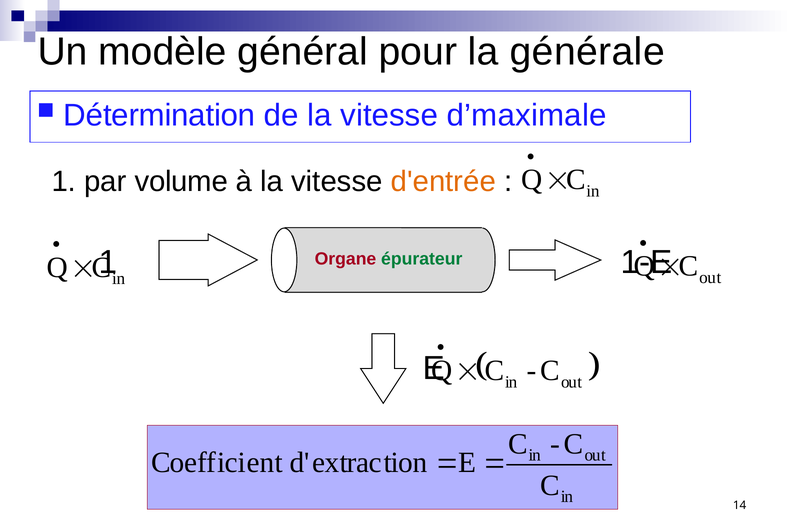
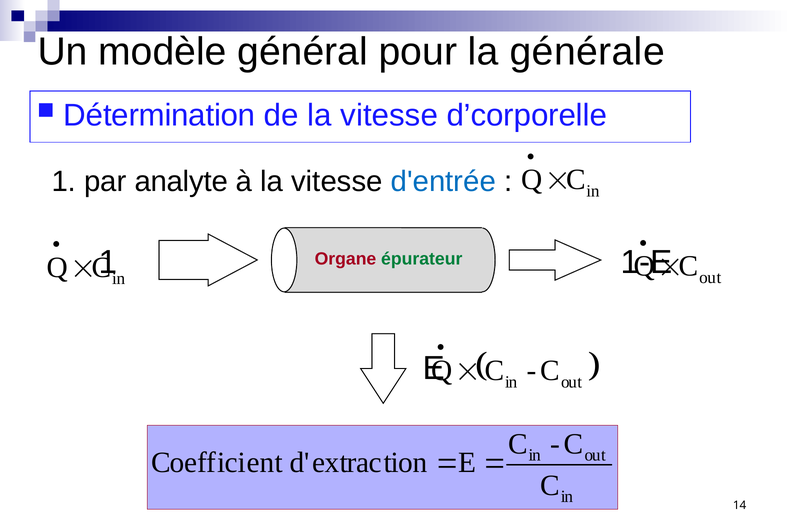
d’maximale: d’maximale -> d’corporelle (527, 115)
volume: volume -> analyte (181, 182)
d'entrée colour: orange -> blue (443, 182)
